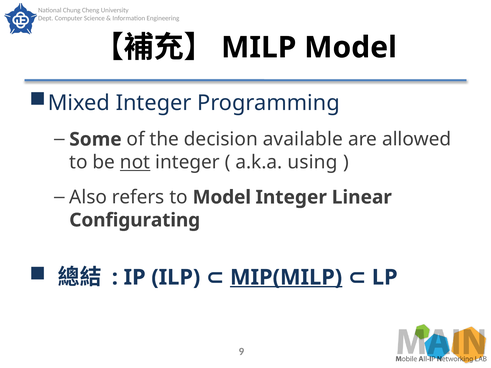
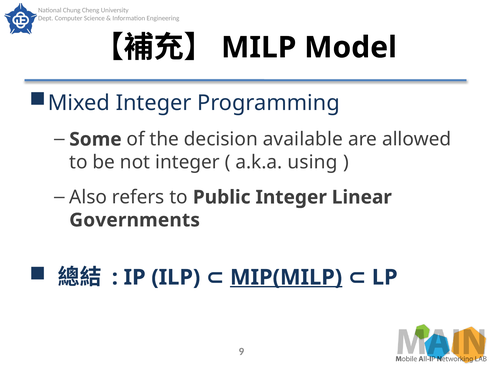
not underline: present -> none (135, 162)
to Model: Model -> Public (222, 197)
Configurating: Configurating -> Governments (135, 220)
